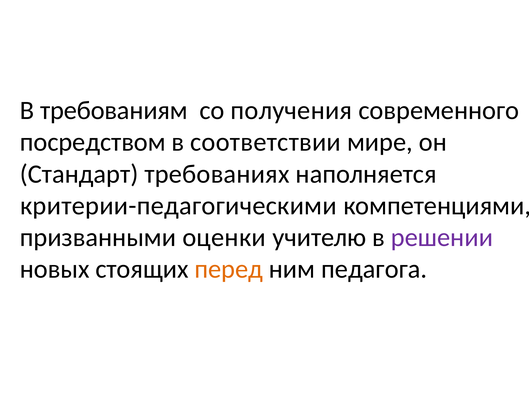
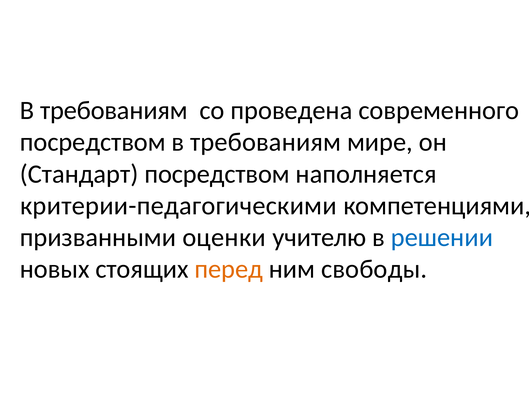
получения: получения -> проведена (291, 110)
соответствии: соответствии -> требованиям (266, 142)
Стандарт требованиях: требованиях -> посредством (217, 174)
решении colour: purple -> blue (442, 237)
педагога: педагога -> свободы (374, 269)
